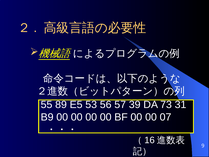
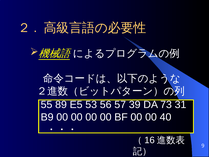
07: 07 -> 40 (166, 117)
